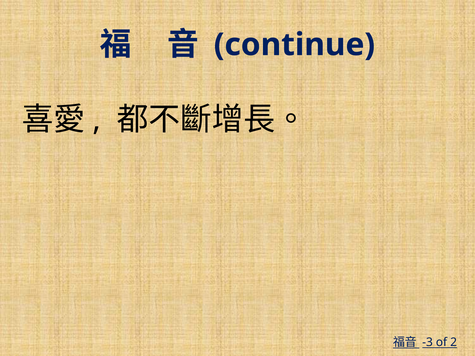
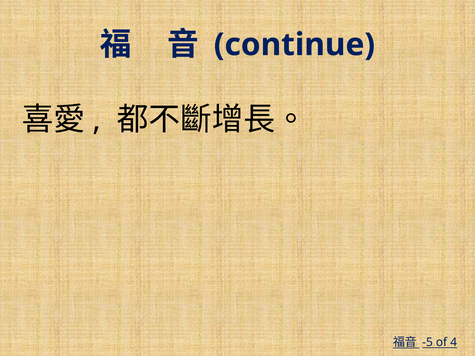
-3: -3 -> -5 (428, 342)
2: 2 -> 4 (454, 342)
